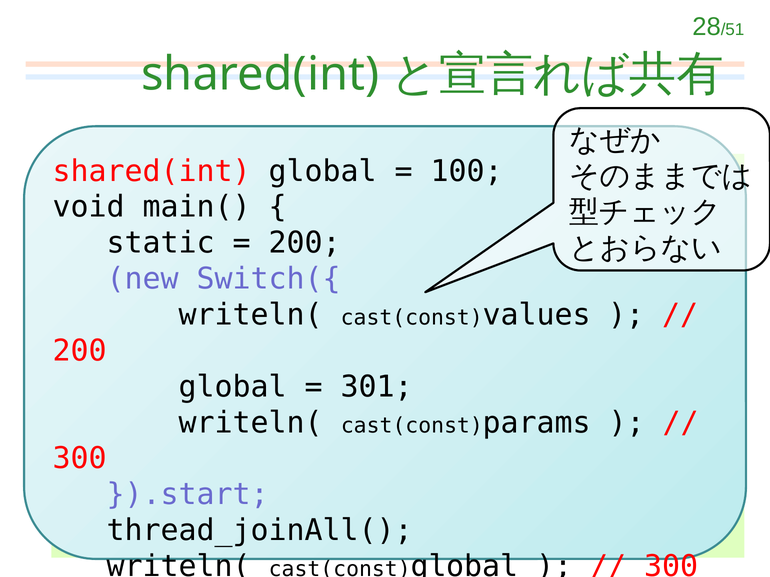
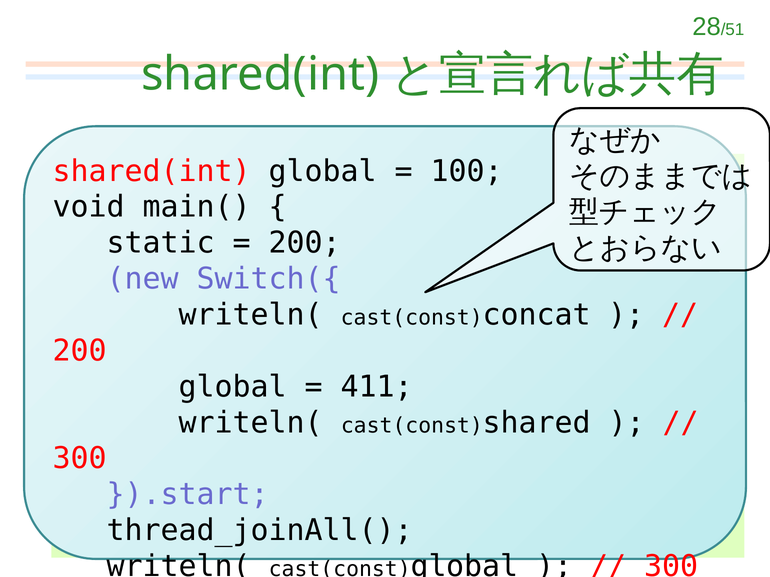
values: values -> concat (537, 315)
301: 301 -> 411 (377, 387)
params: params -> shared (537, 423)
